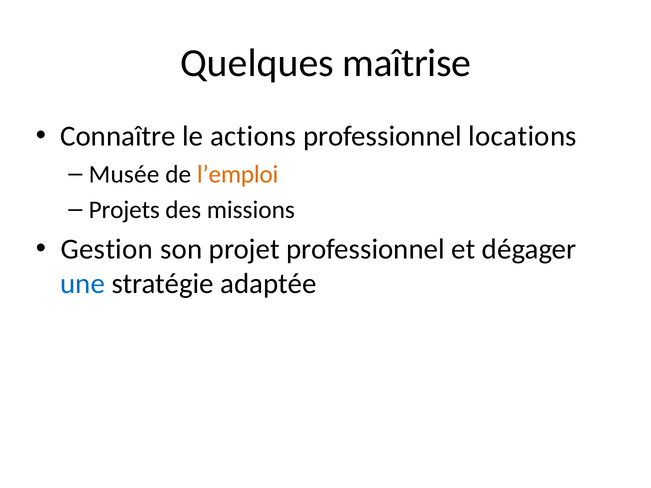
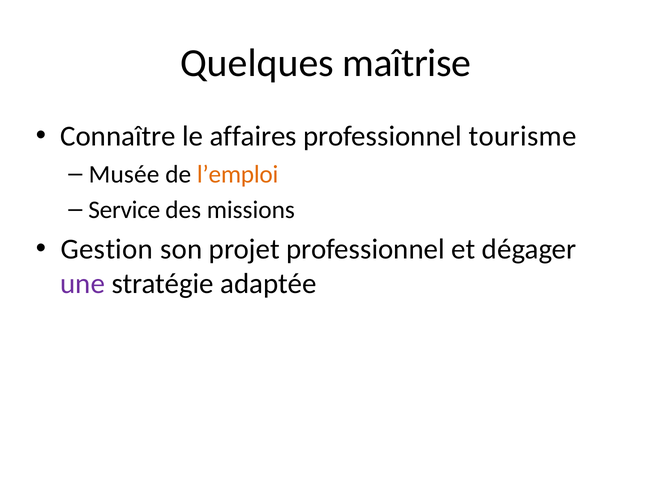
actions: actions -> affaires (253, 137)
locations: locations -> tourisme (523, 137)
Projets: Projets -> Service (124, 210)
une colour: blue -> purple (83, 284)
